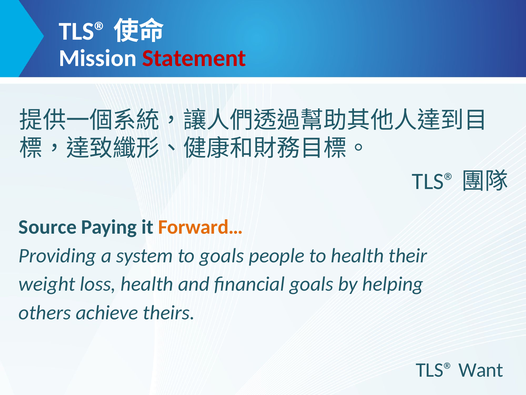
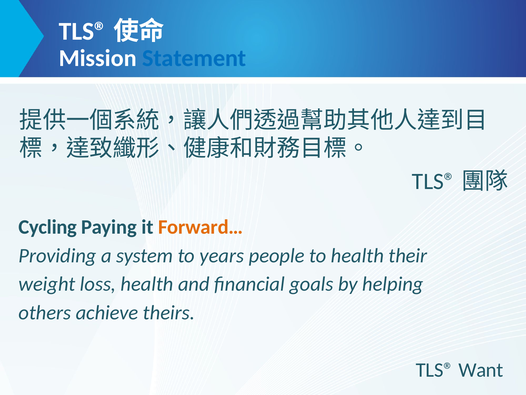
Statement colour: red -> blue (194, 58)
Source: Source -> Cycling (48, 227)
to goals: goals -> years (222, 255)
